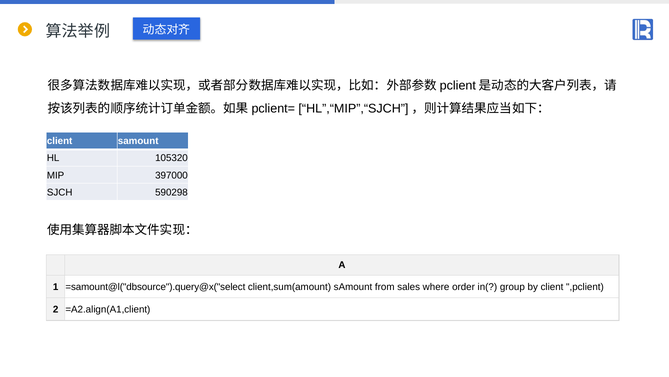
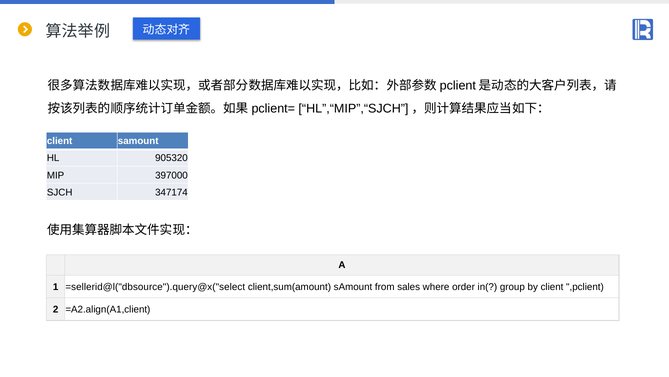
105320: 105320 -> 905320 (171, 158)
590298: 590298 -> 347174 (171, 192)
=samount@l("dbsource").query@x("select: =samount@l("dbsource").query@x("select -> =sellerid@l("dbsource").query@x("select (155, 286)
